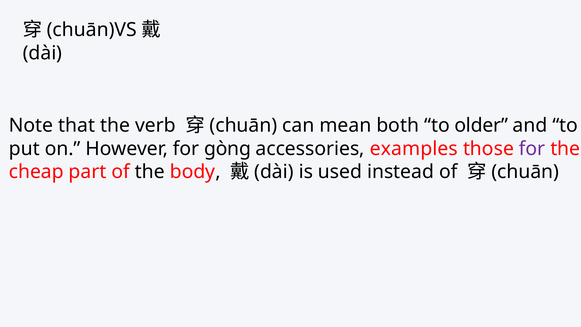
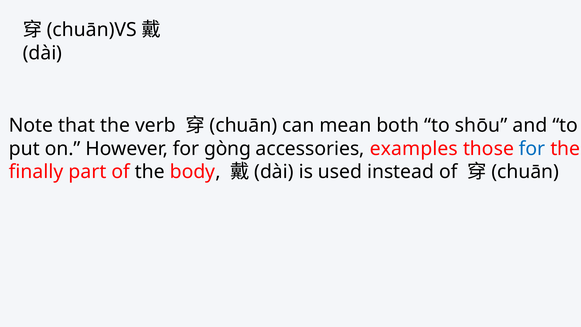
older: older -> shōu (481, 125)
for colour: purple -> blue (532, 149)
cheap: cheap -> finally (36, 172)
